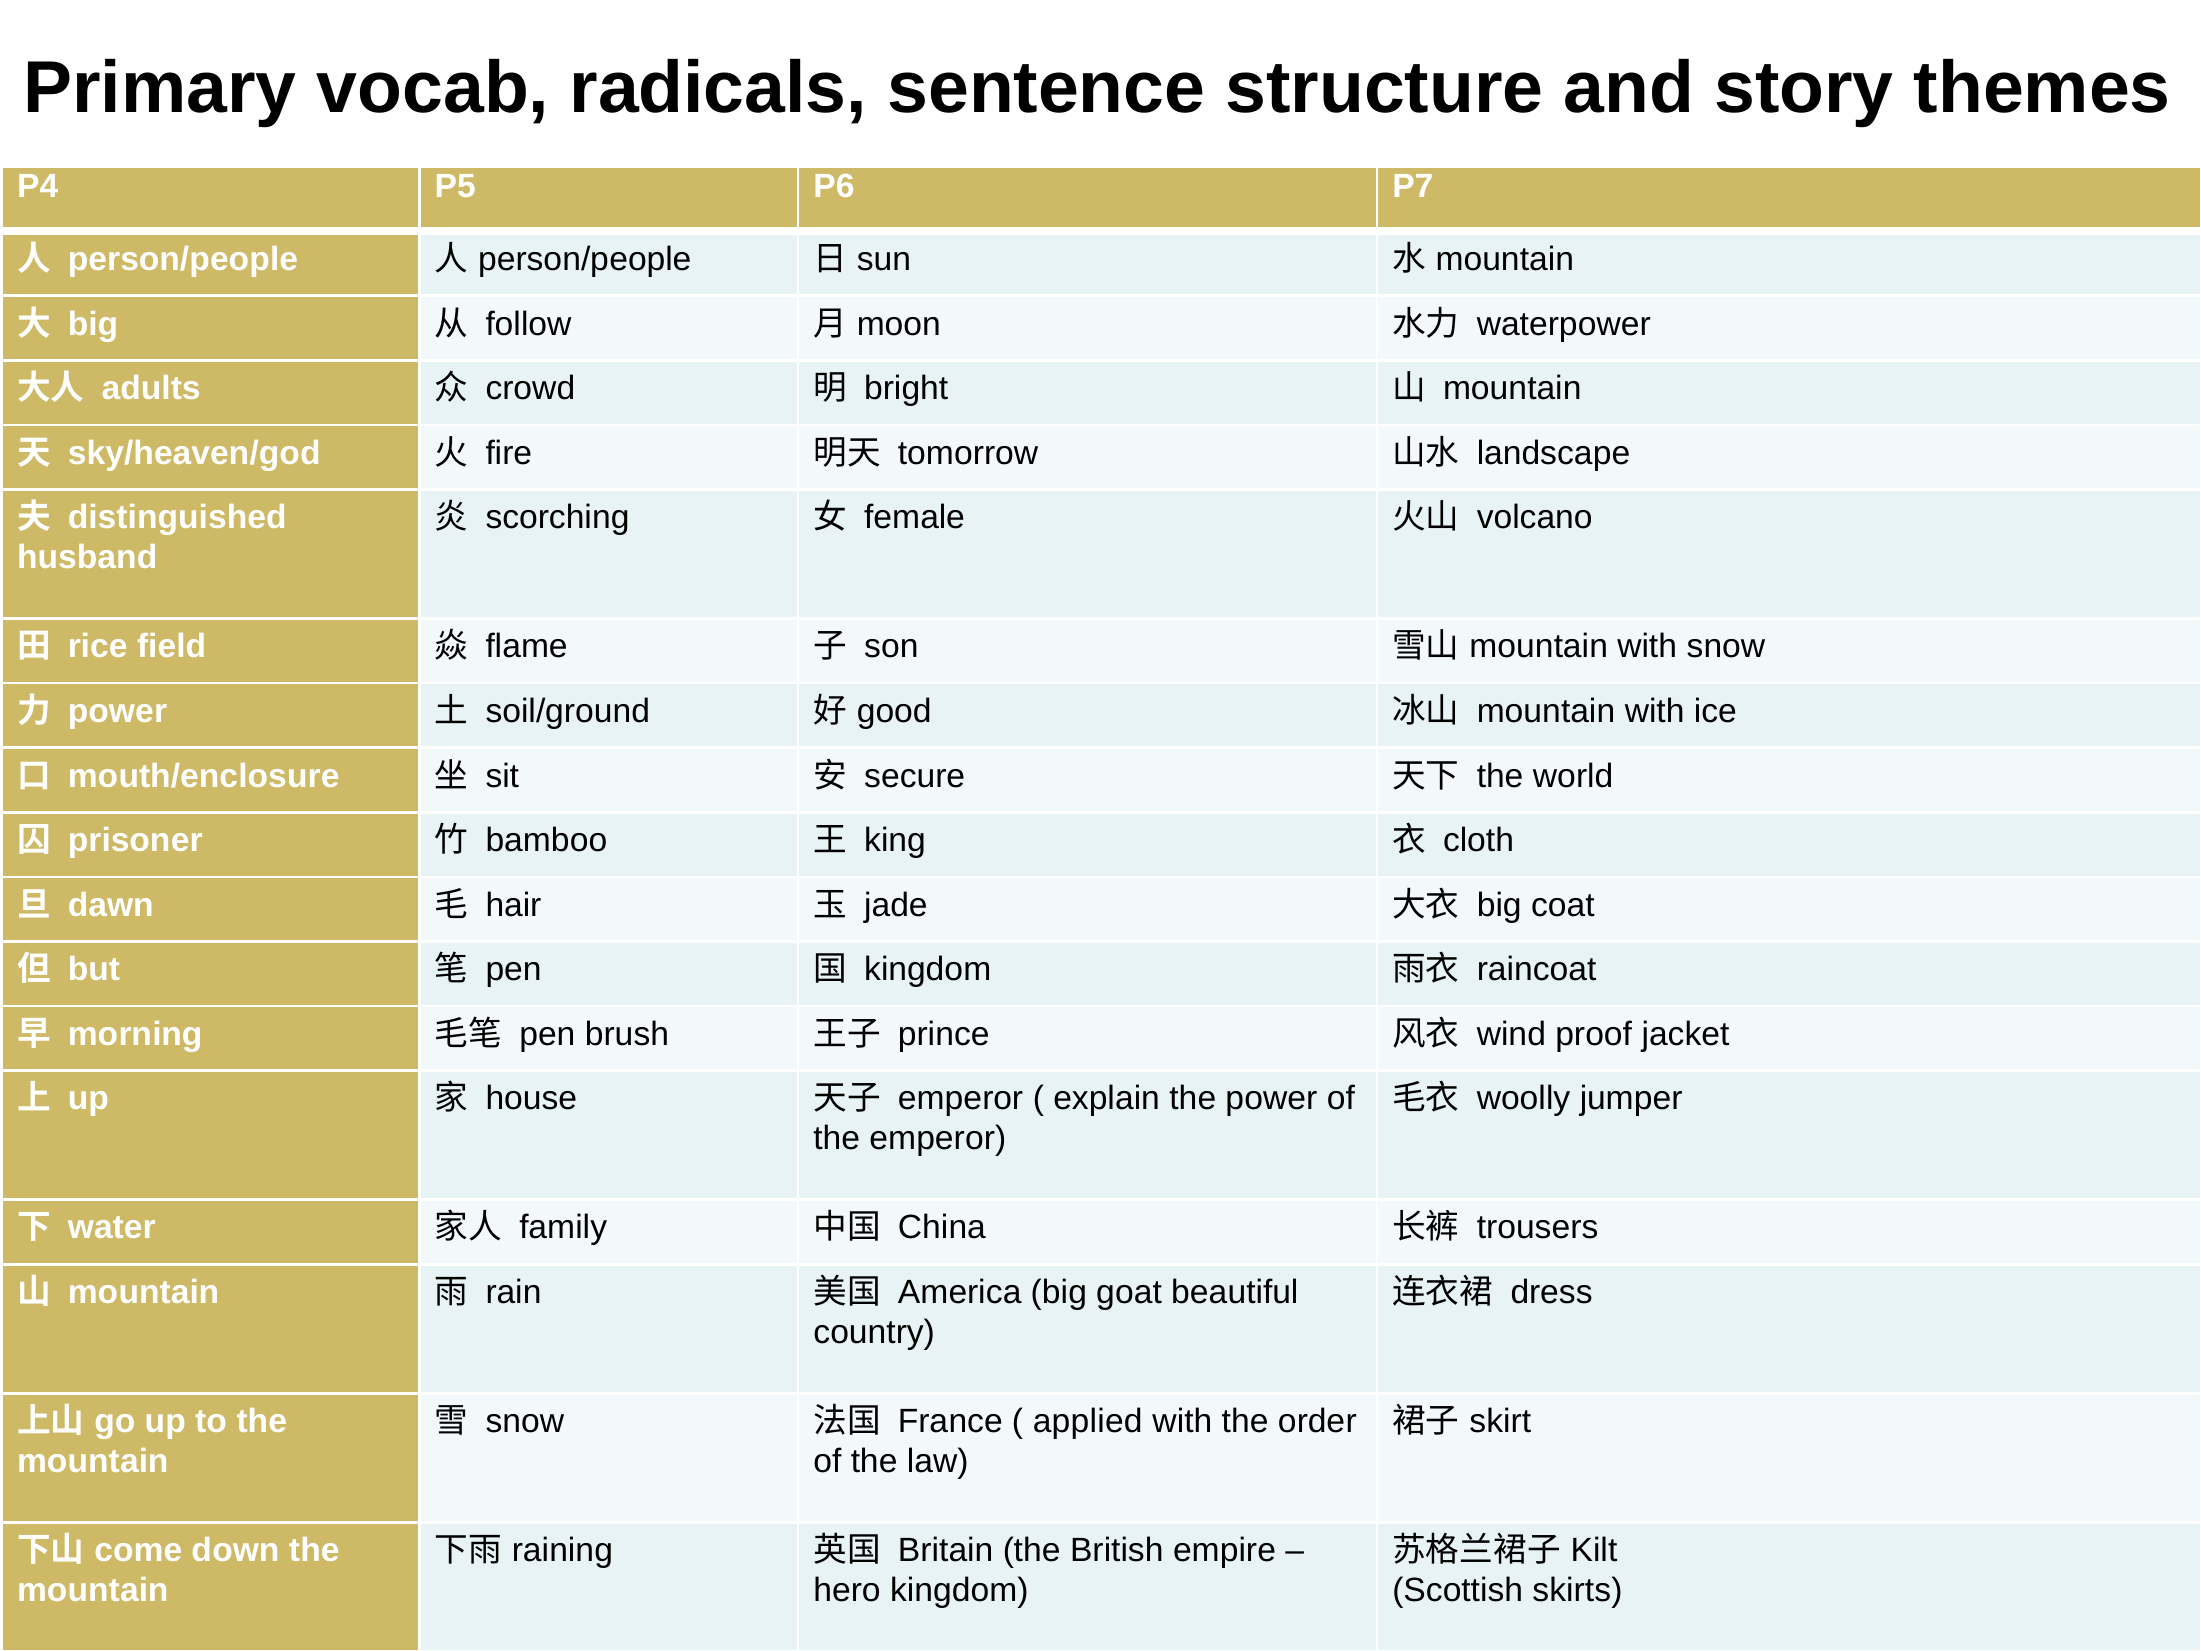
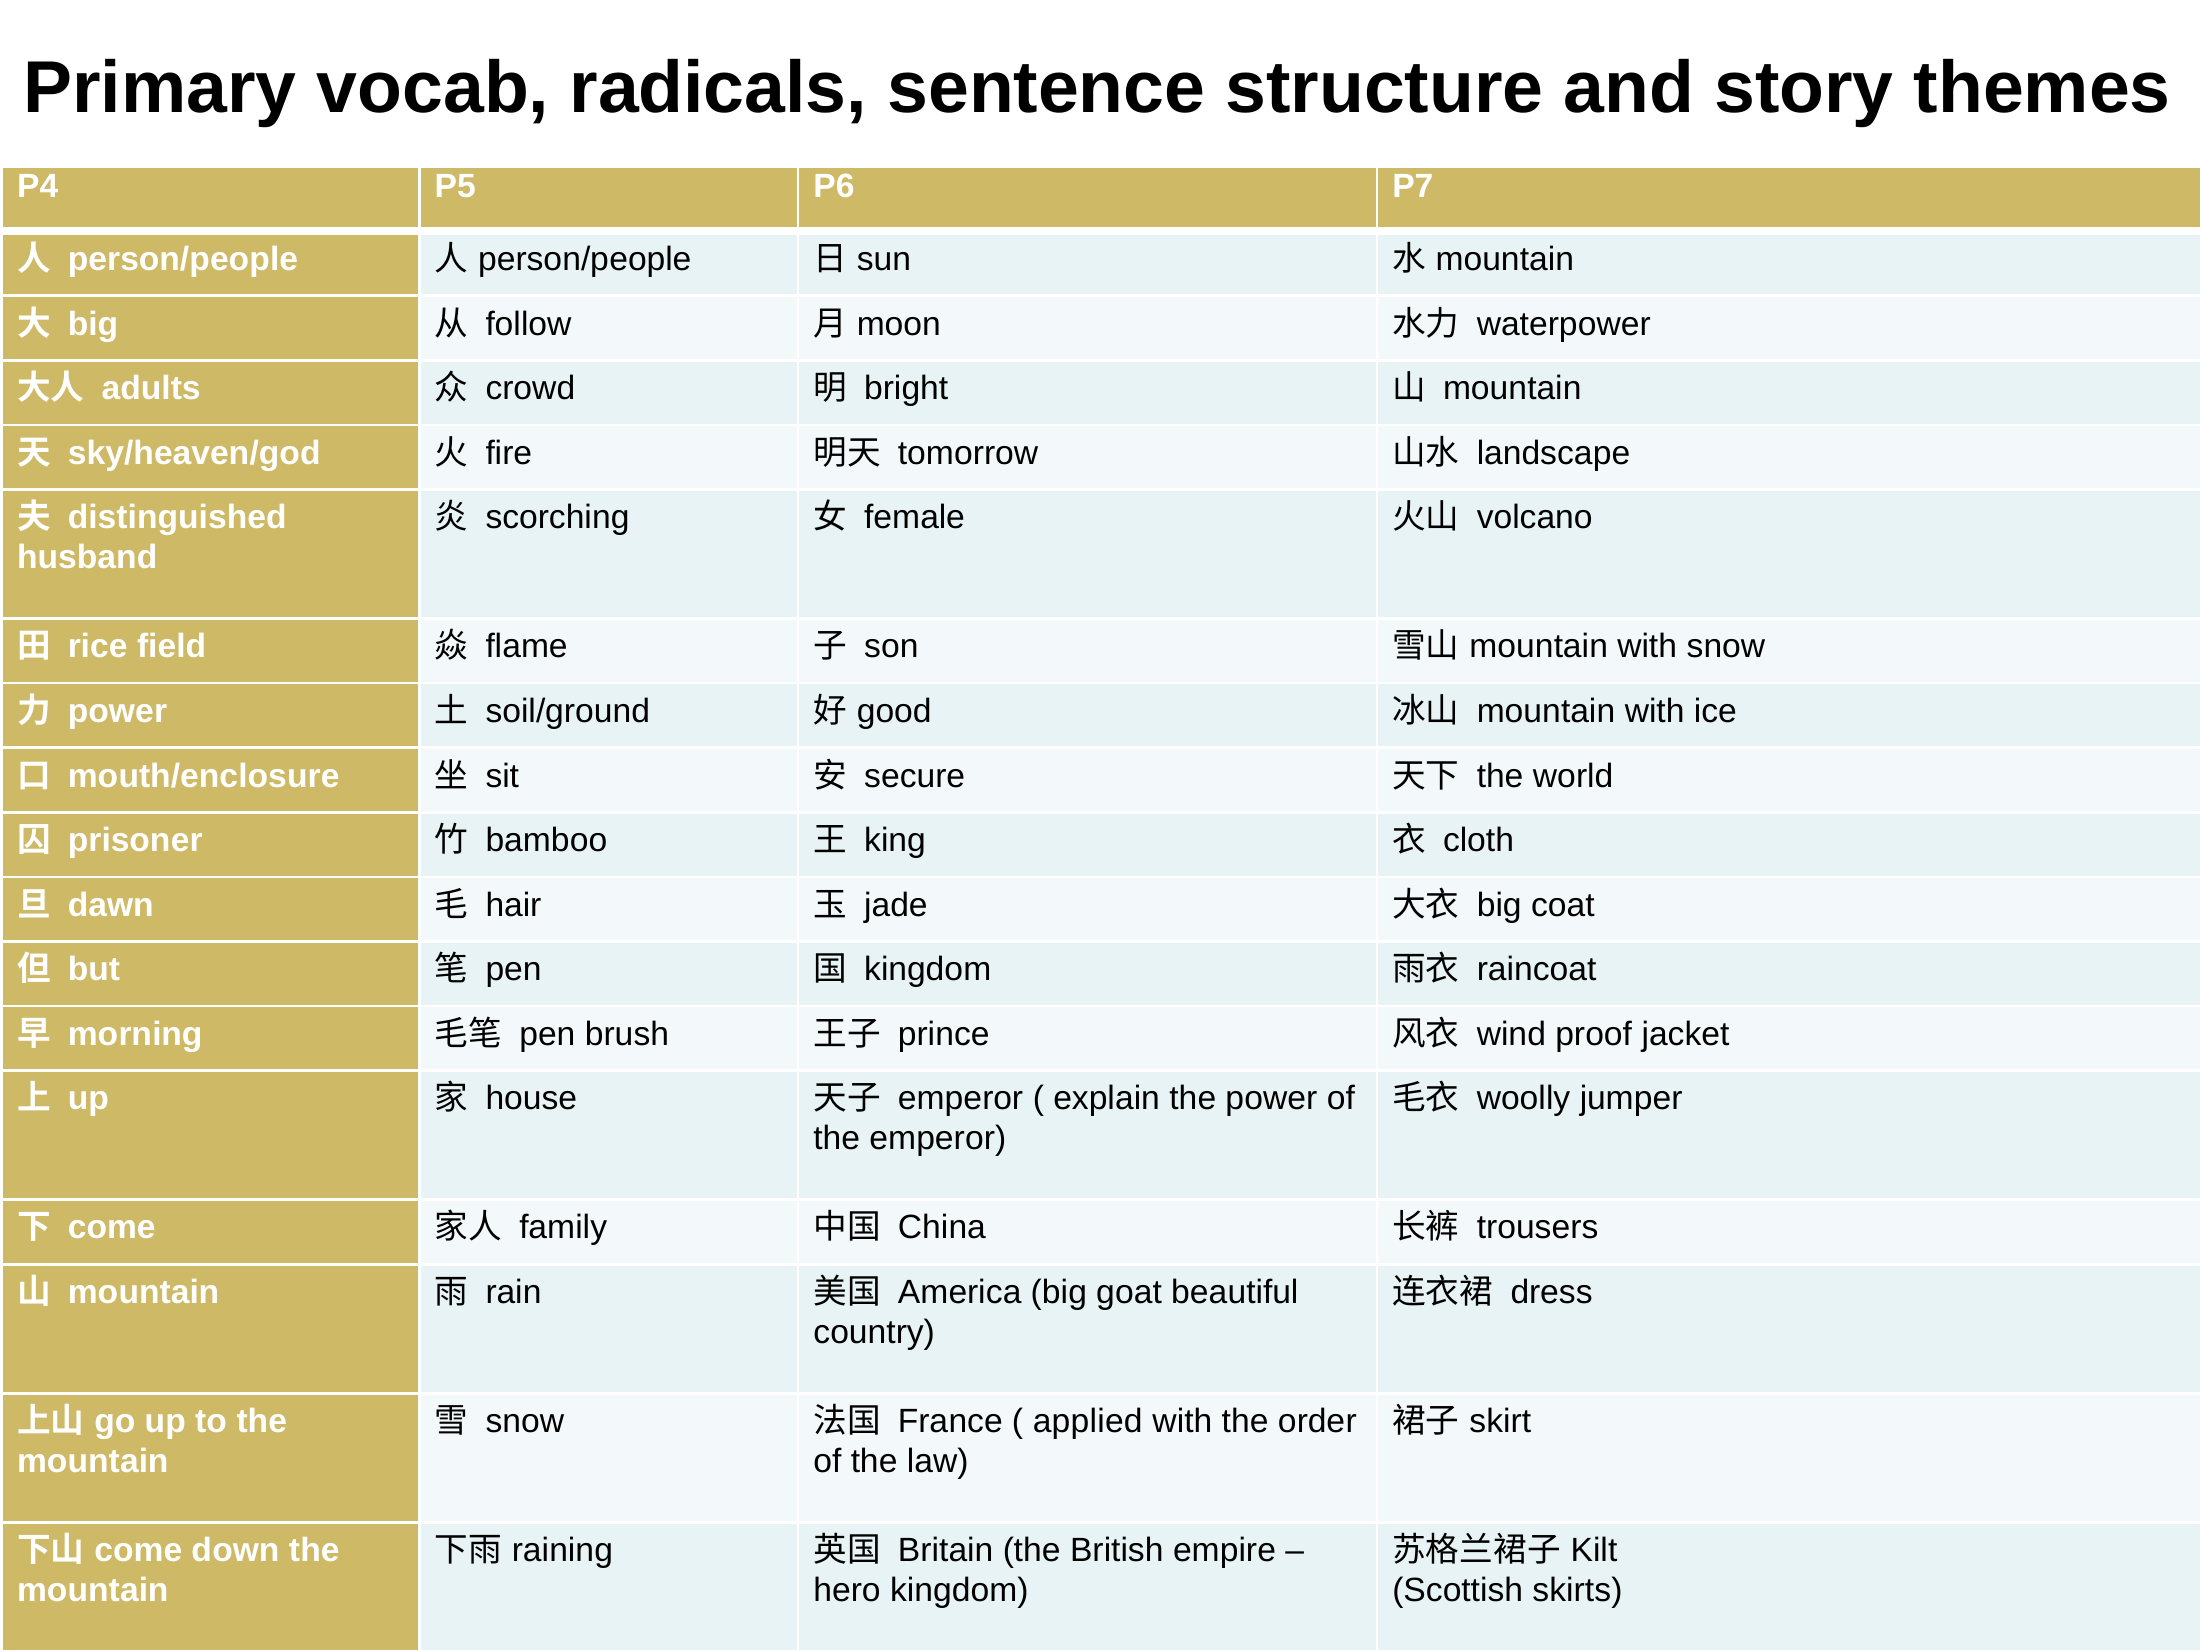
water: water -> come (112, 1228)
